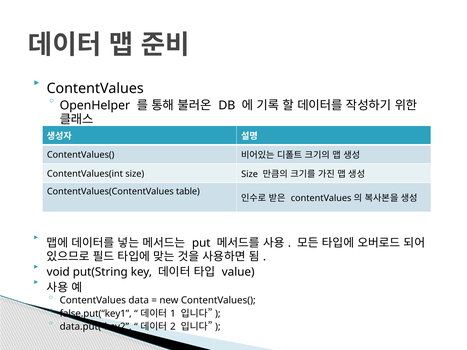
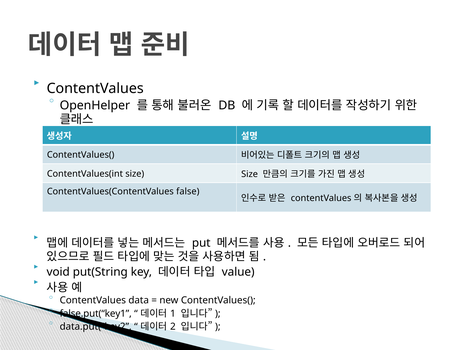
table: table -> false (188, 192)
